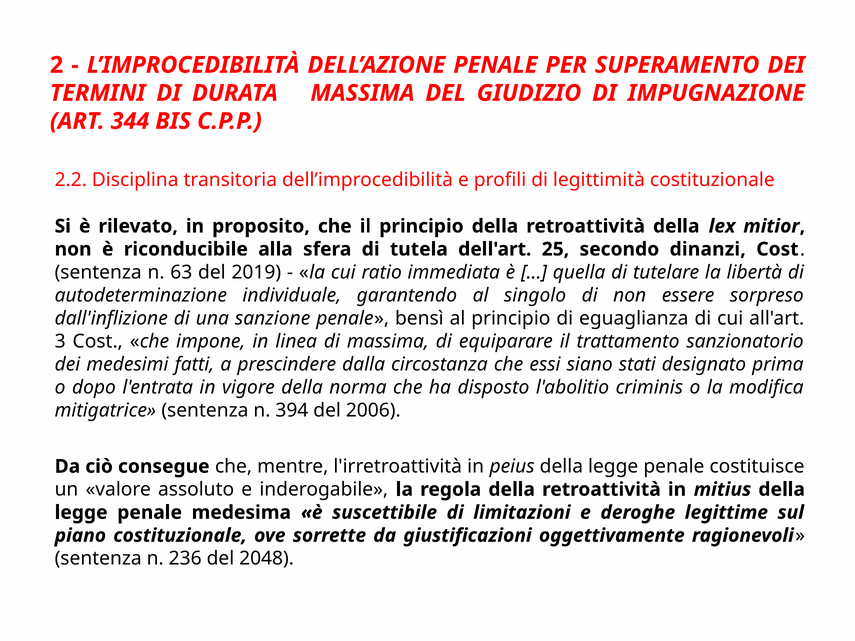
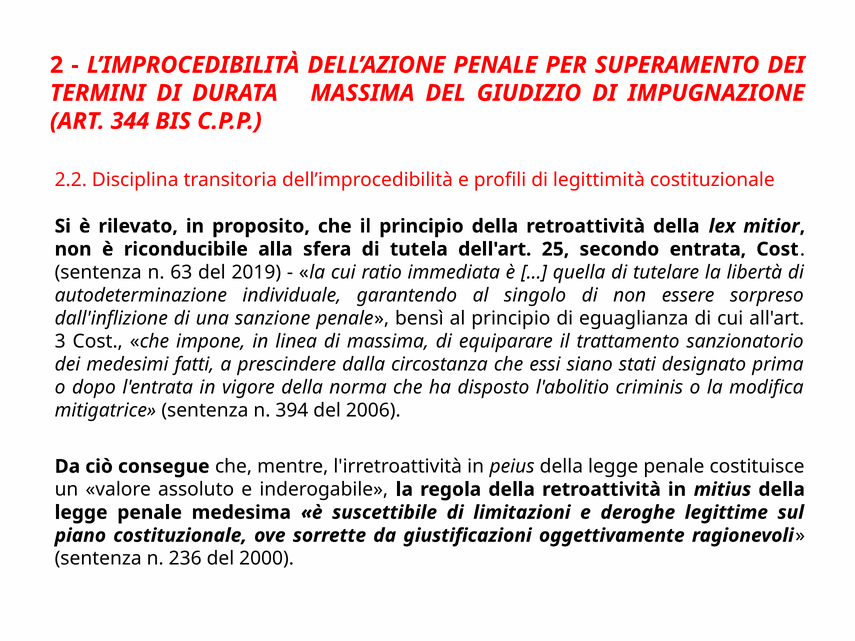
dinanzi: dinanzi -> entrata (708, 249)
2048: 2048 -> 2000 (267, 559)
